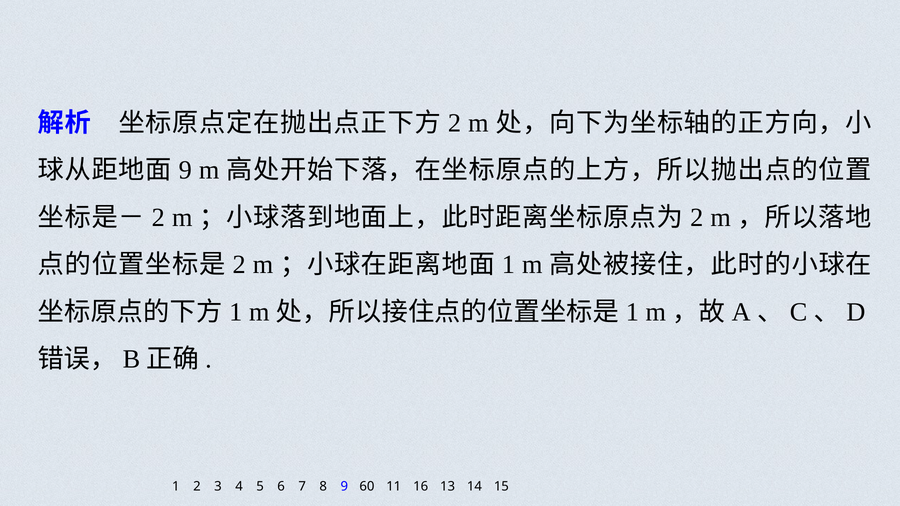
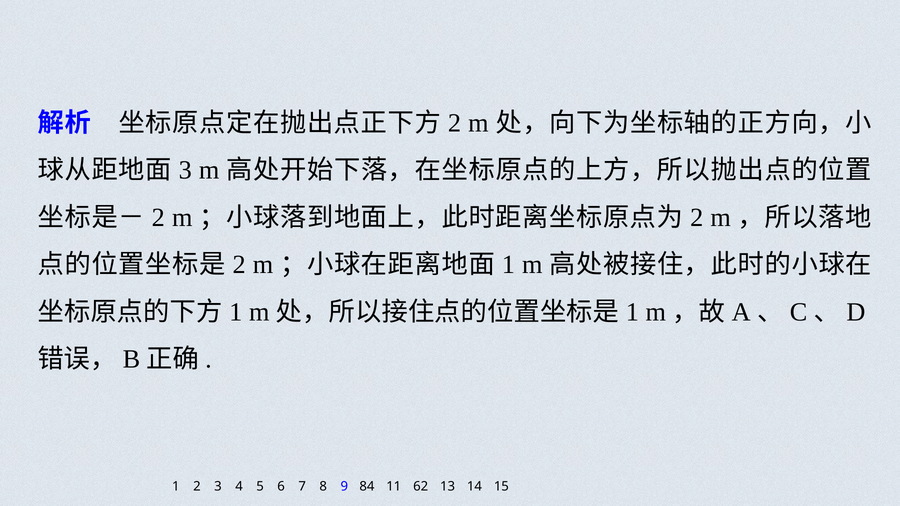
9: 9 -> 3 (185, 170)
60: 60 -> 84 (367, 487)
16: 16 -> 62 (421, 487)
